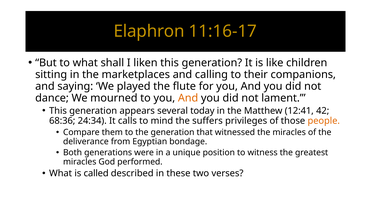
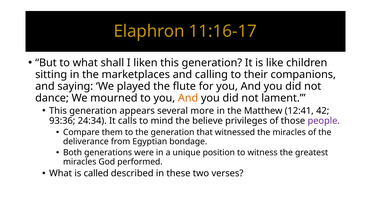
today: today -> more (202, 111)
68:36: 68:36 -> 93:36 (62, 121)
suffers: suffers -> believe (208, 121)
people colour: orange -> purple (324, 121)
